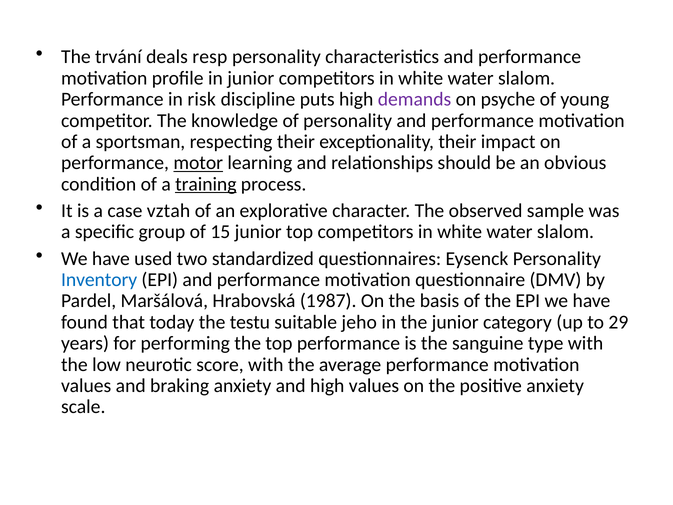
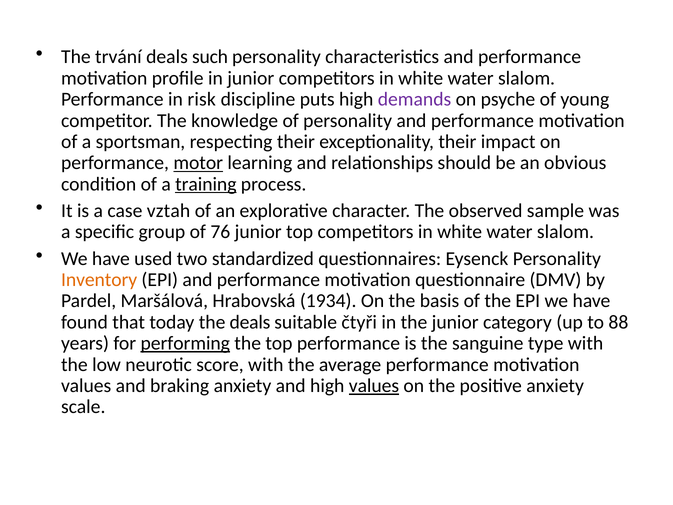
resp: resp -> such (210, 57)
15: 15 -> 76 (220, 232)
Inventory colour: blue -> orange (99, 280)
1987: 1987 -> 1934 (328, 301)
the testu: testu -> deals (250, 322)
jeho: jeho -> čtyři (359, 322)
29: 29 -> 88 (618, 322)
performing underline: none -> present (185, 343)
values underline: none -> present (374, 386)
